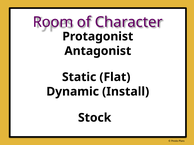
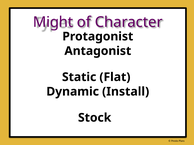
Room: Room -> Might (53, 22)
